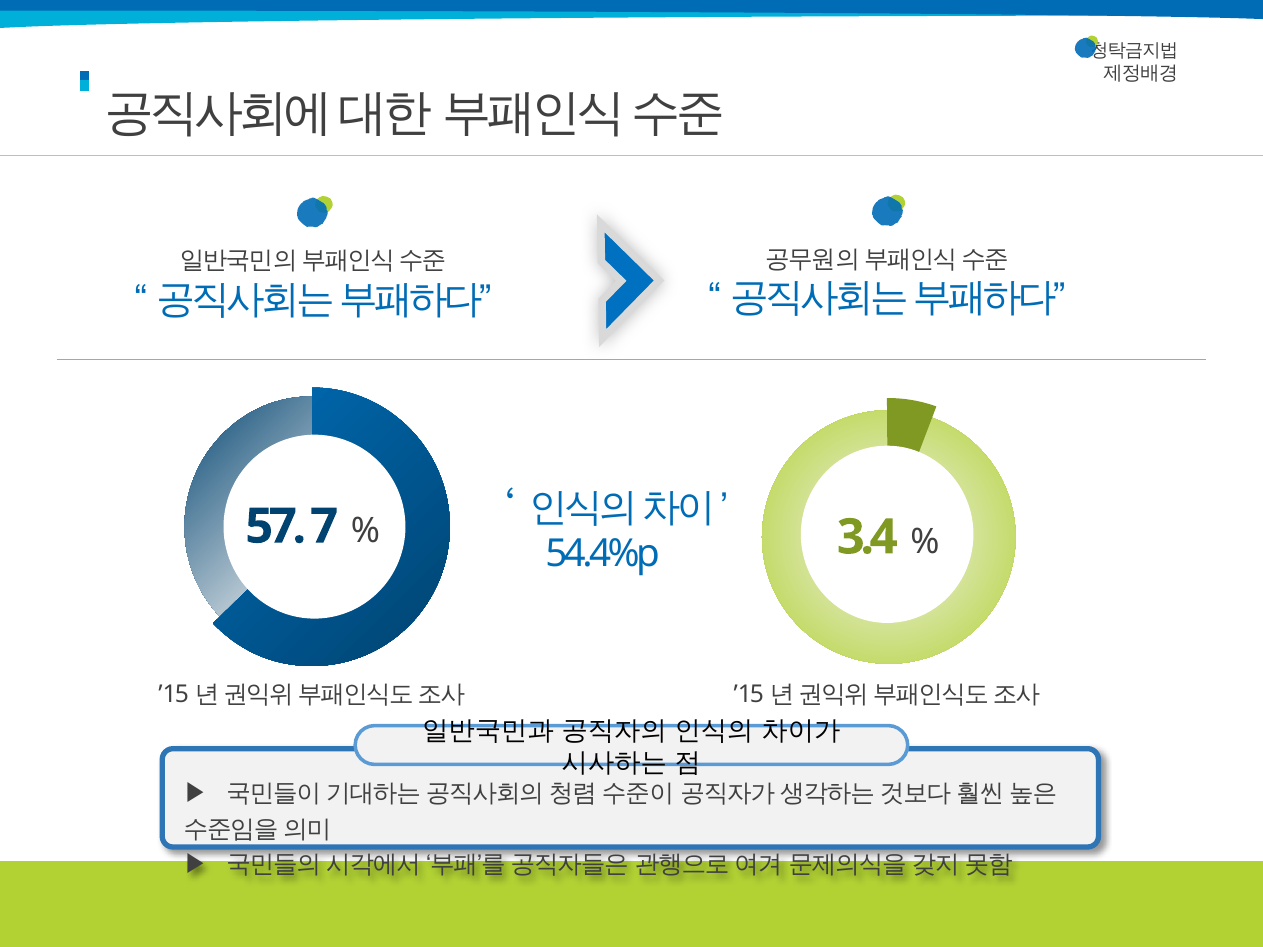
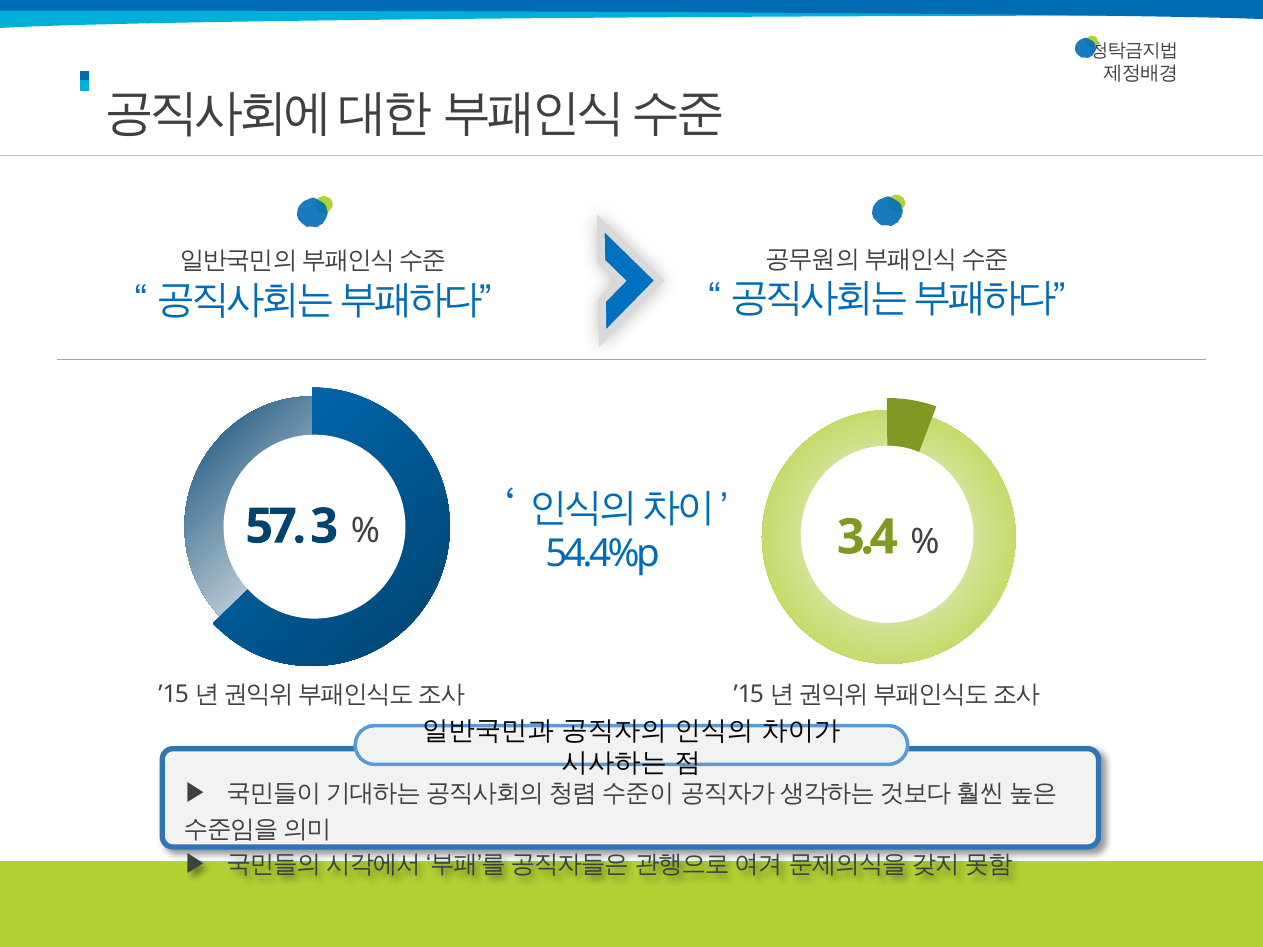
7: 7 -> 3 (324, 527)
